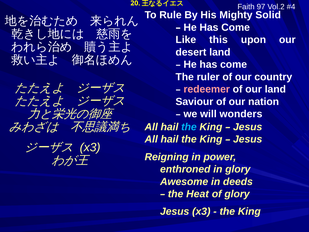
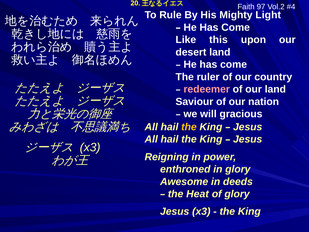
Solid: Solid -> Light (268, 15)
wonders: wonders -> gracious (241, 114)
the colour: light blue -> yellow (189, 127)
